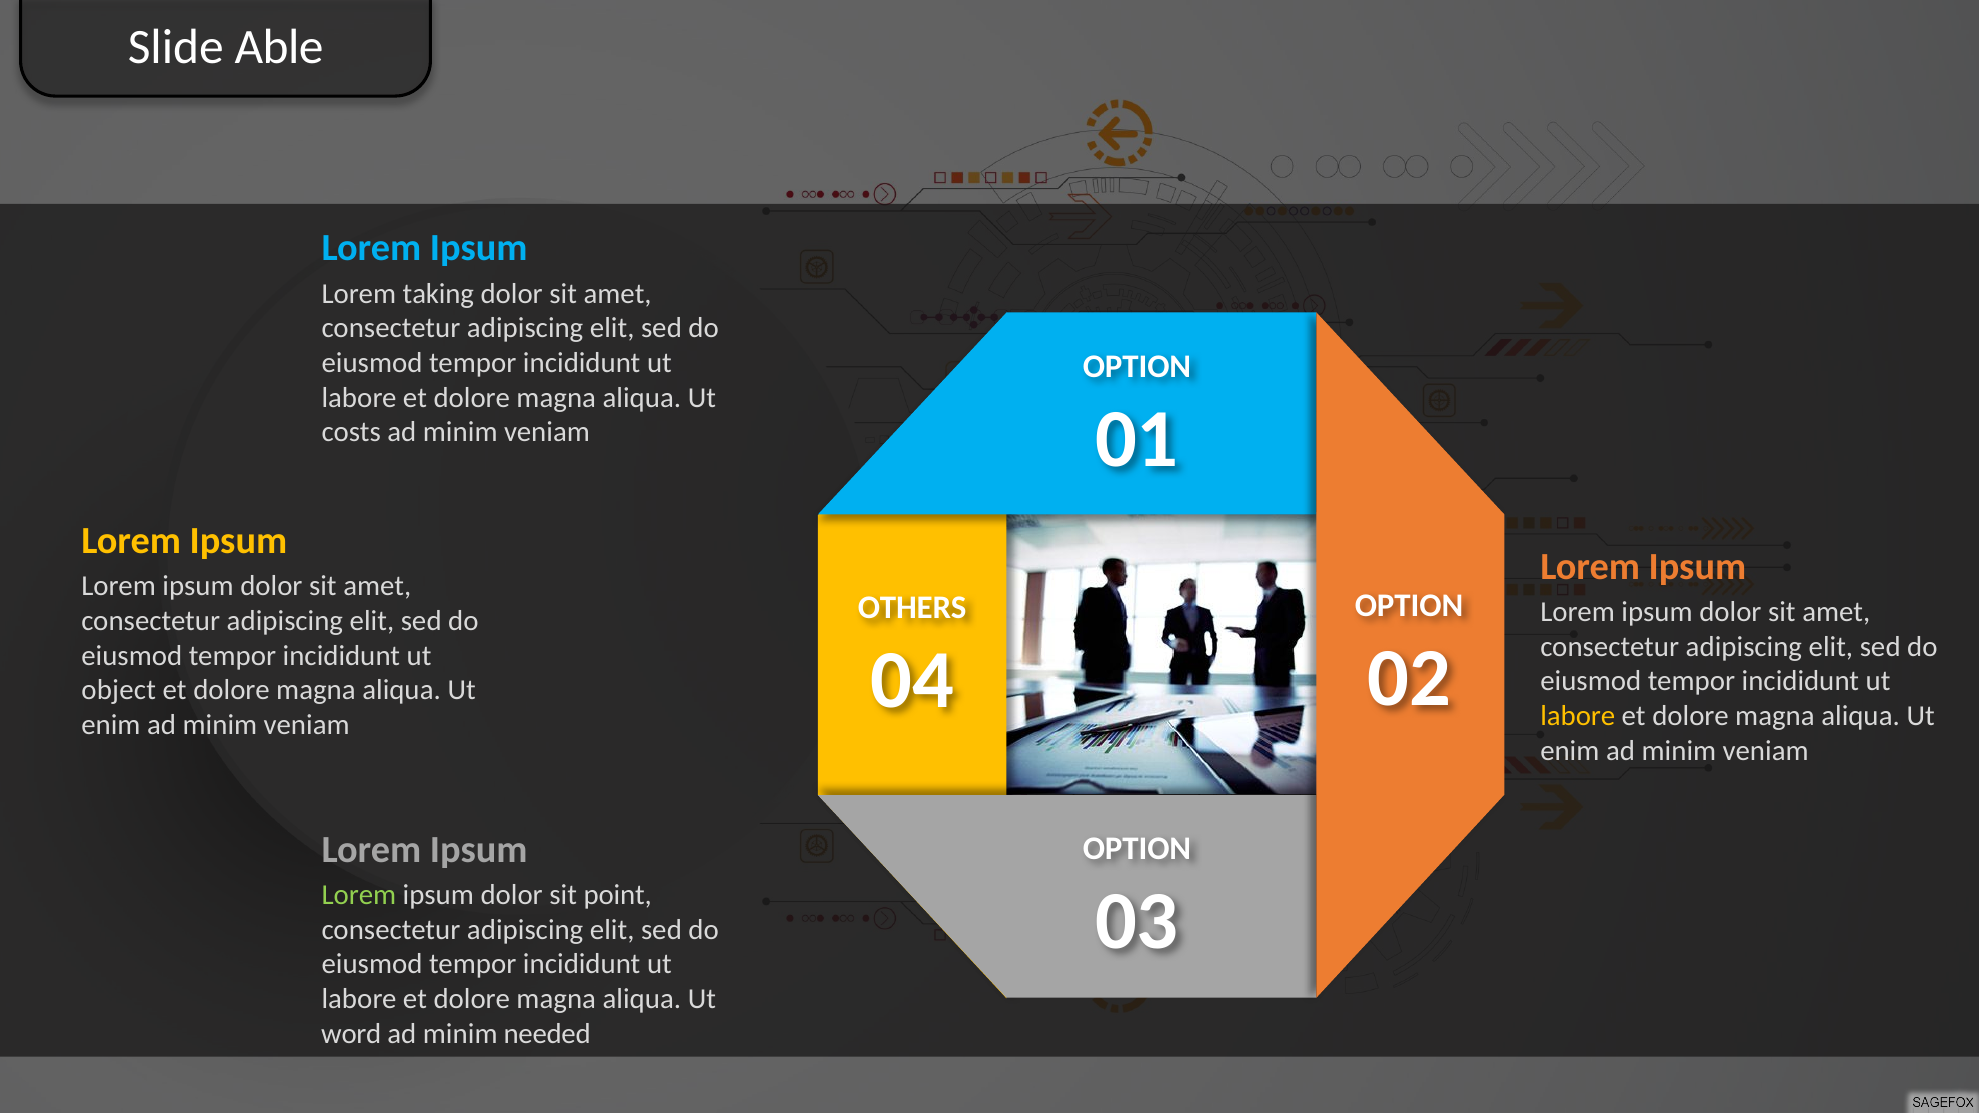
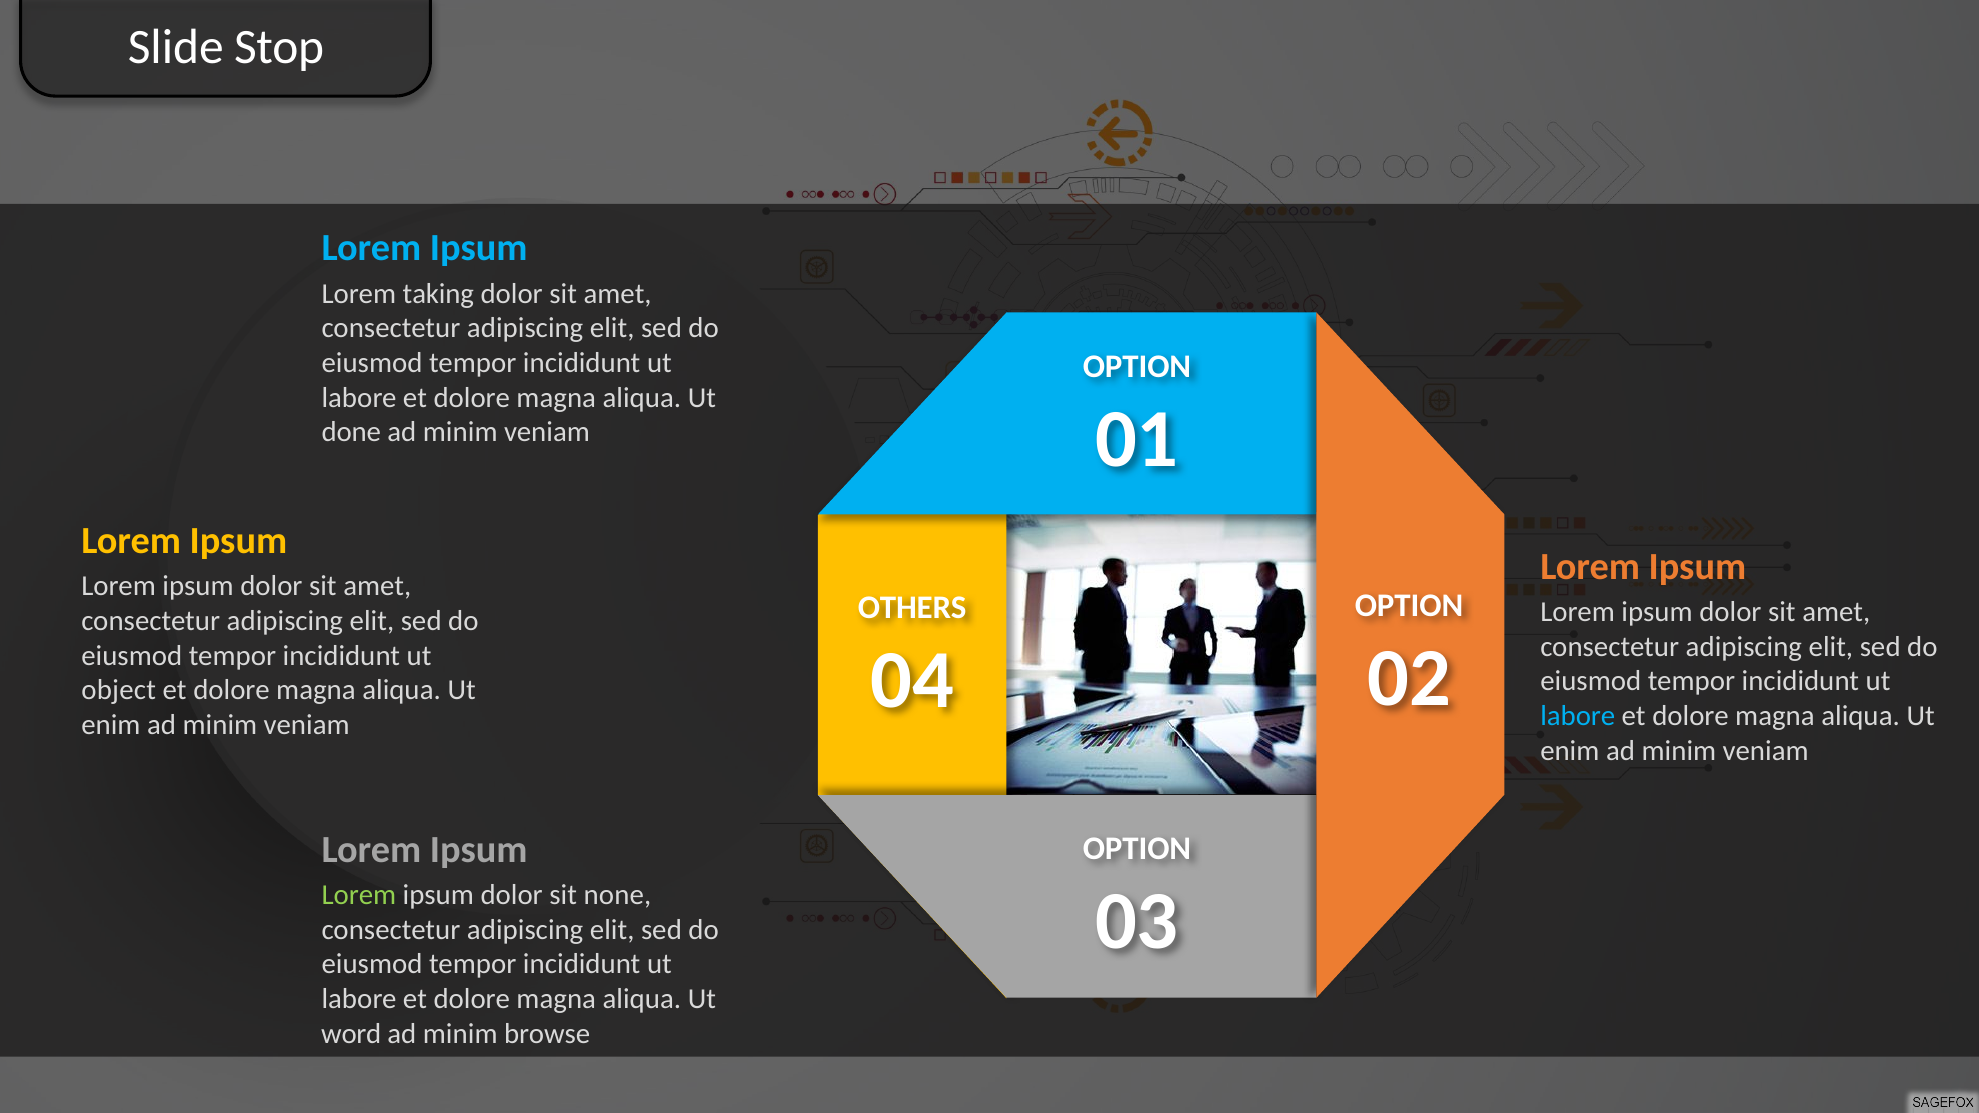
Able: Able -> Stop (279, 47)
costs: costs -> done (351, 432)
labore colour: yellow -> light blue (1578, 716)
point: point -> none (617, 895)
needed: needed -> browse (547, 1034)
